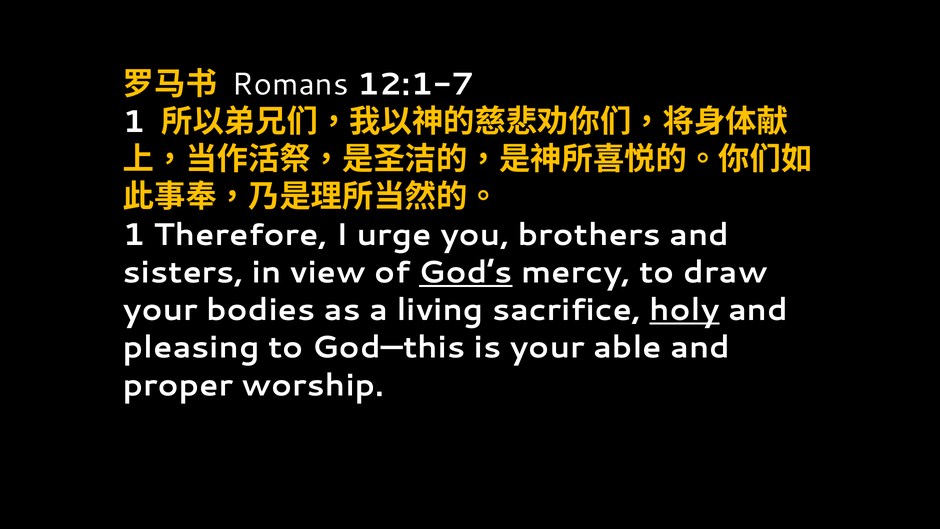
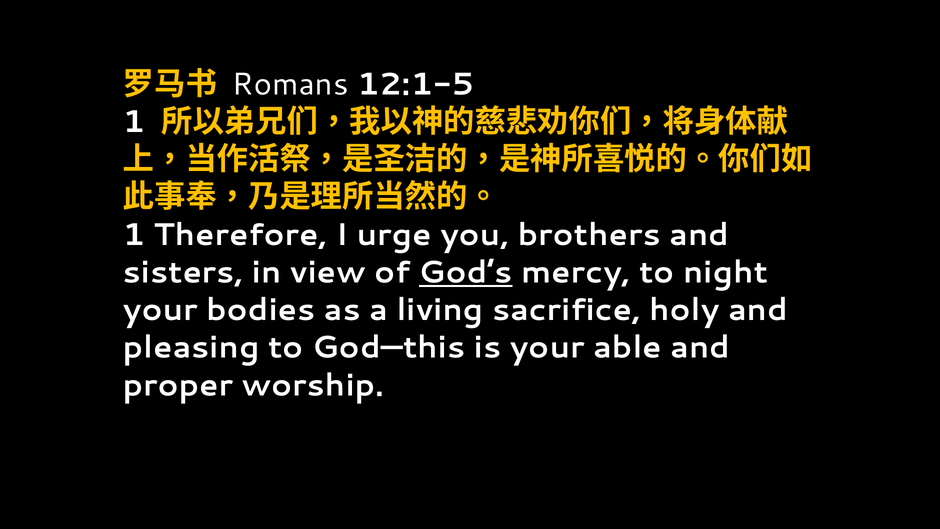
12:1-7: 12:1-7 -> 12:1-5 (415, 84)
draw: draw -> night (725, 272)
holy underline: present -> none (684, 310)
